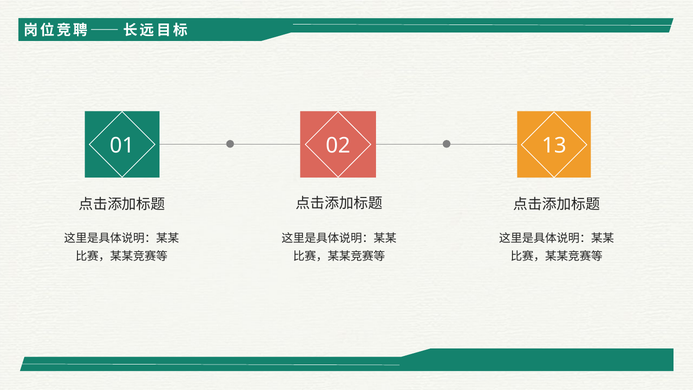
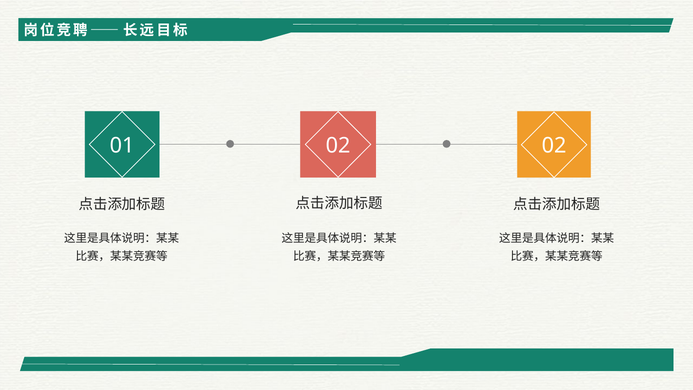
01 13: 13 -> 02 (554, 146)
